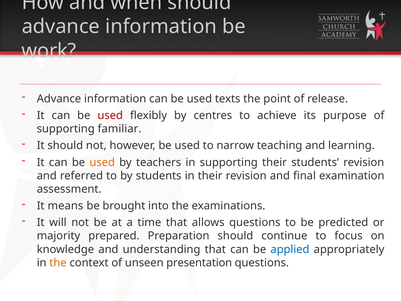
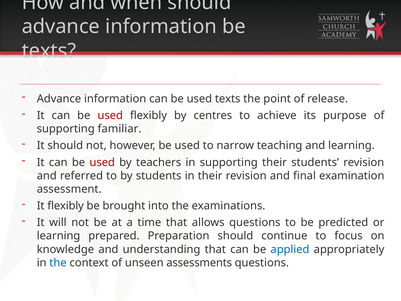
work: work -> texts (49, 51)
used colour: orange -> red (102, 162)
It means: means -> flexibly (66, 206)
majority: majority -> learning (59, 236)
the colour: orange -> blue (58, 263)
presentation: presentation -> assessments (199, 263)
